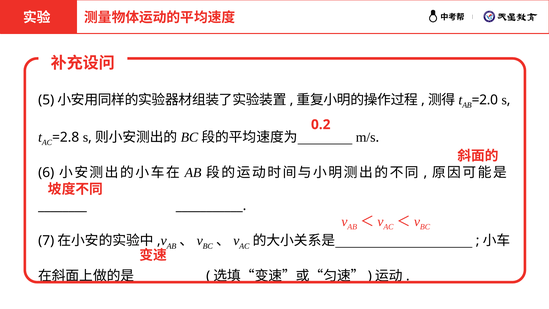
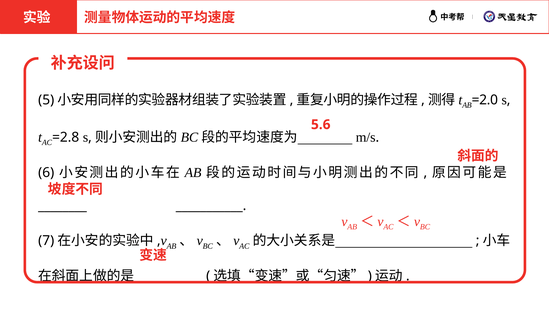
0.2: 0.2 -> 5.6 (321, 125)
